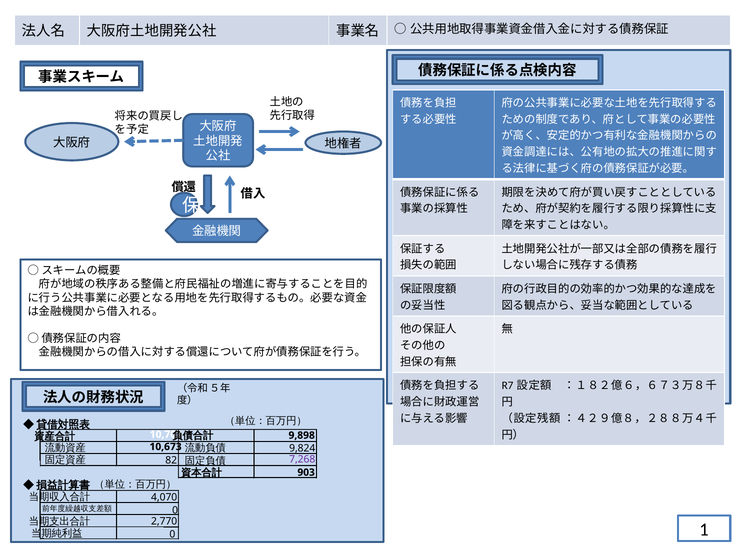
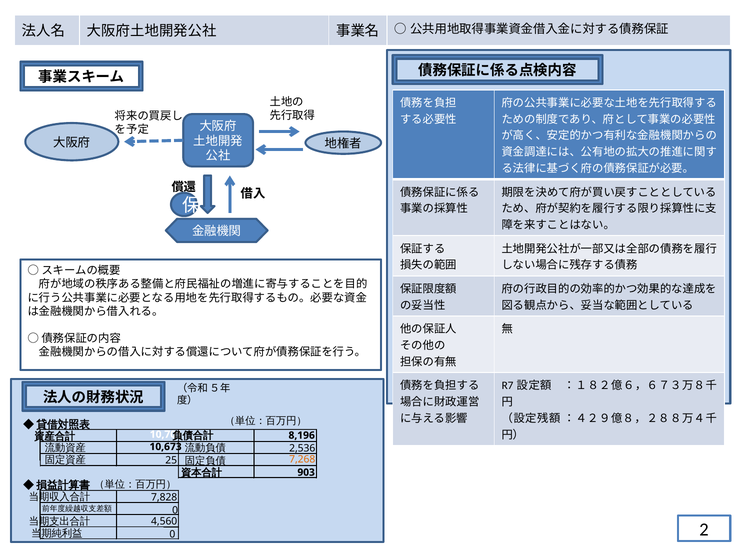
9,898: 9,898 -> 8,196 (302, 436)
9,824: 9,824 -> 2,536 (302, 448)
82: 82 -> 25 (171, 461)
7,268 colour: purple -> orange (302, 460)
4,070: 4,070 -> 7,828 (164, 497)
2,770: 2,770 -> 4,560 (164, 522)
1: 1 -> 2 (704, 530)
